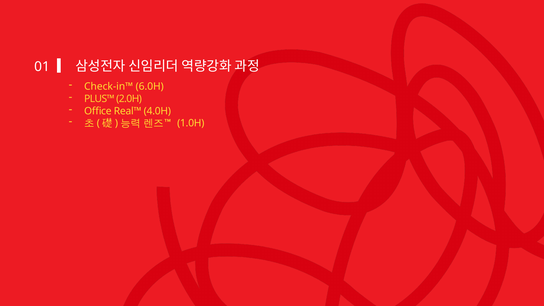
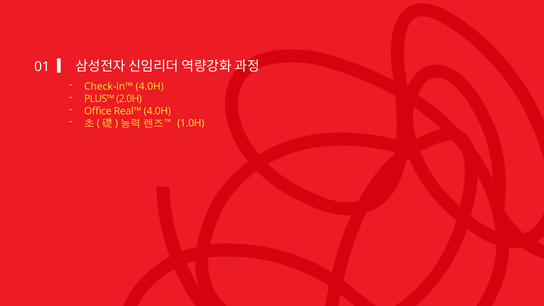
Check-in™ 6.0H: 6.0H -> 4.0H (150, 87)
